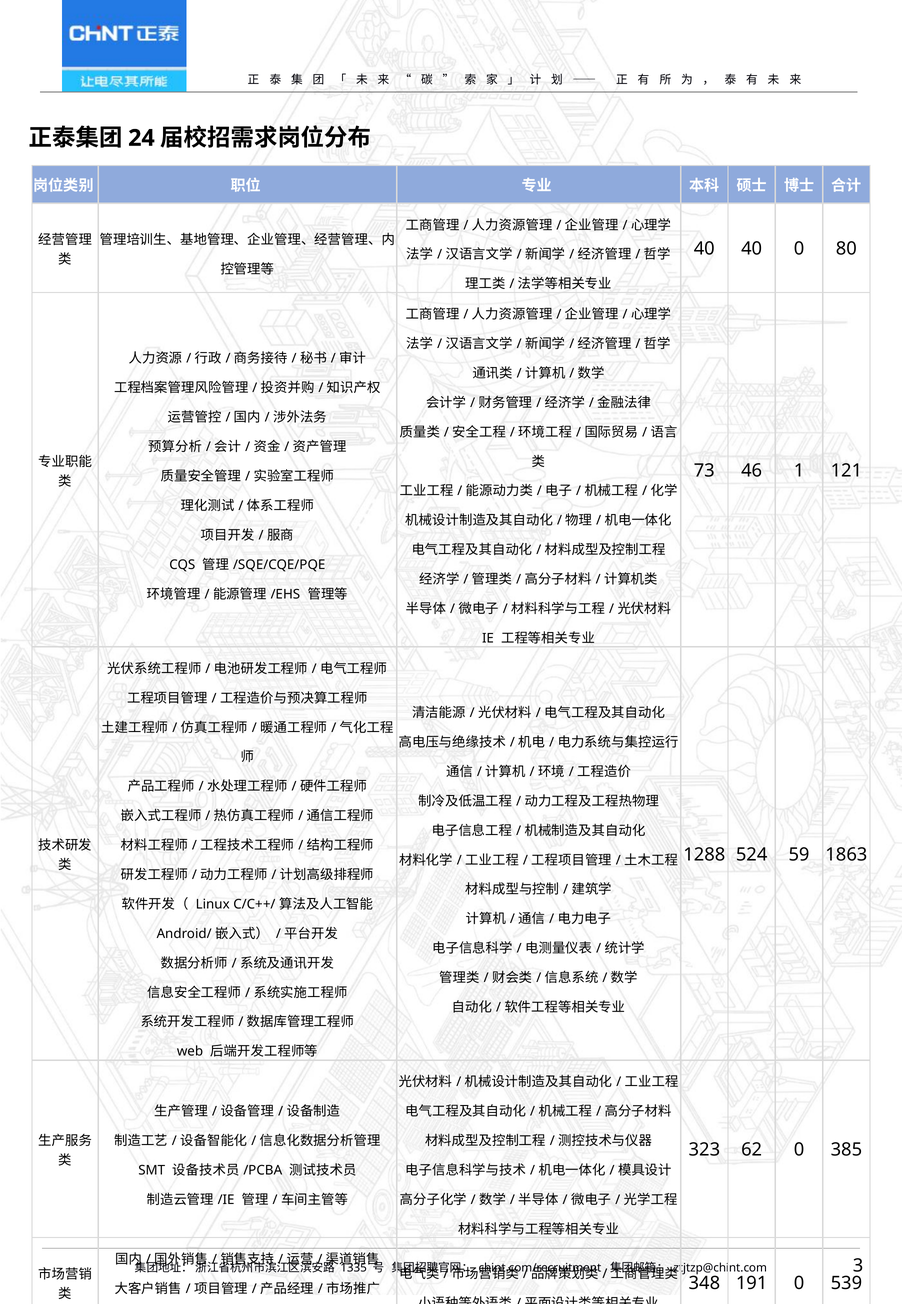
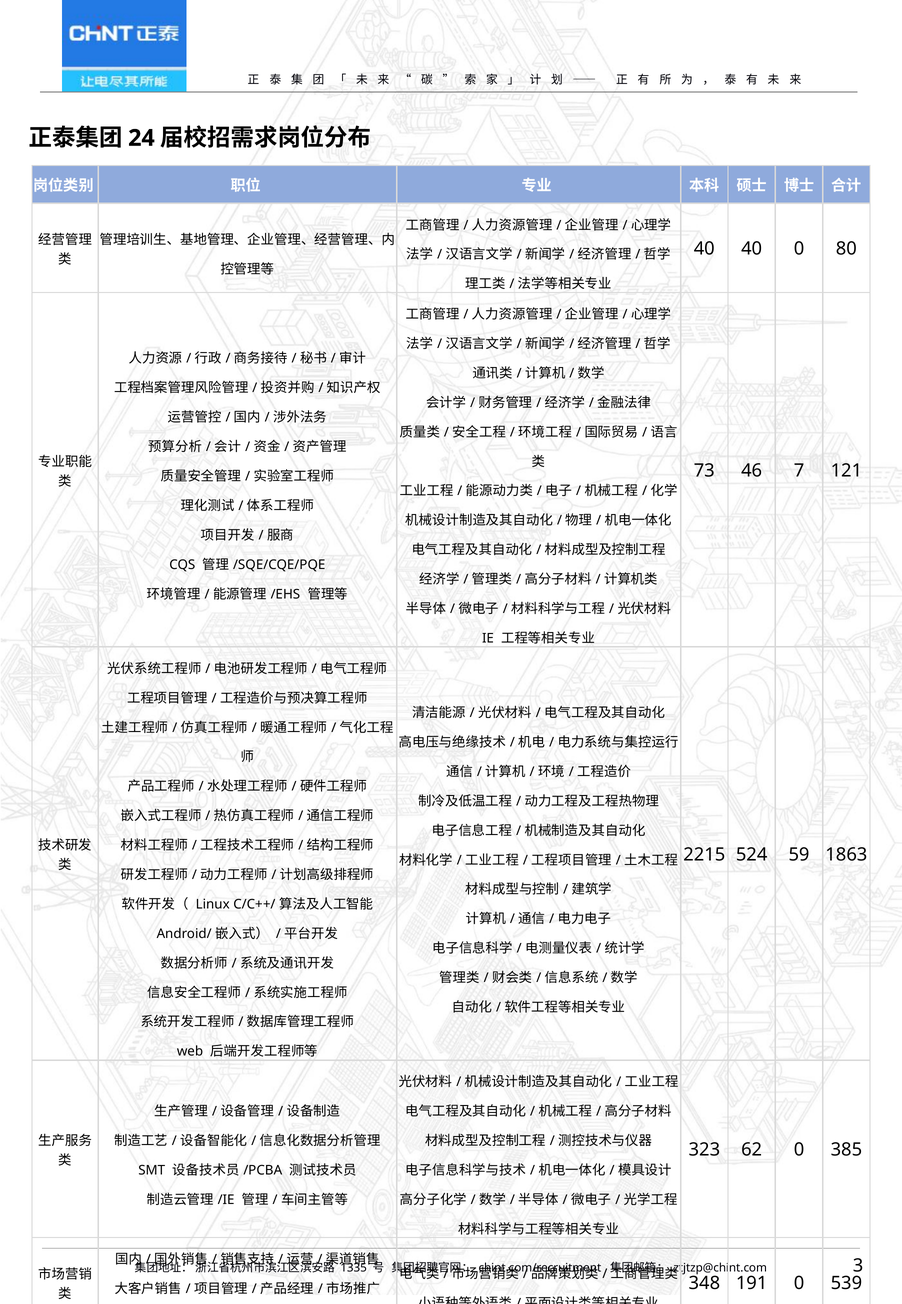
1: 1 -> 7 (799, 470)
1288: 1288 -> 2215 (704, 854)
